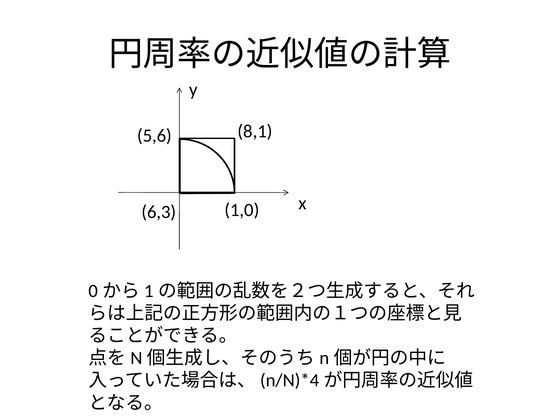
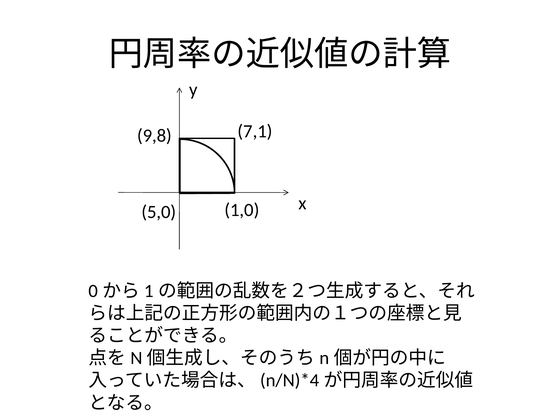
8,1: 8,1 -> 7,1 (255, 131)
5,6: 5,6 -> 9,8 (154, 136)
6,3: 6,3 -> 5,0 (159, 212)
